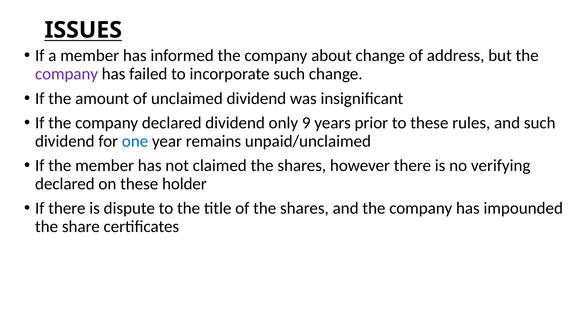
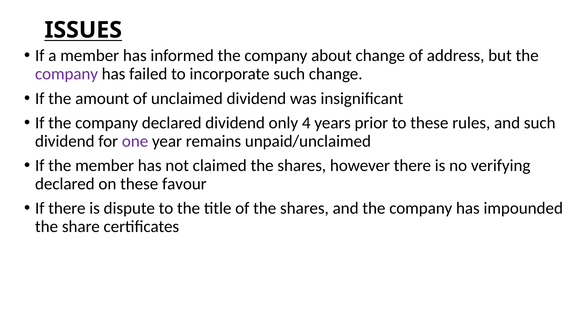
9: 9 -> 4 (306, 123)
one colour: blue -> purple (135, 141)
holder: holder -> favour (184, 184)
